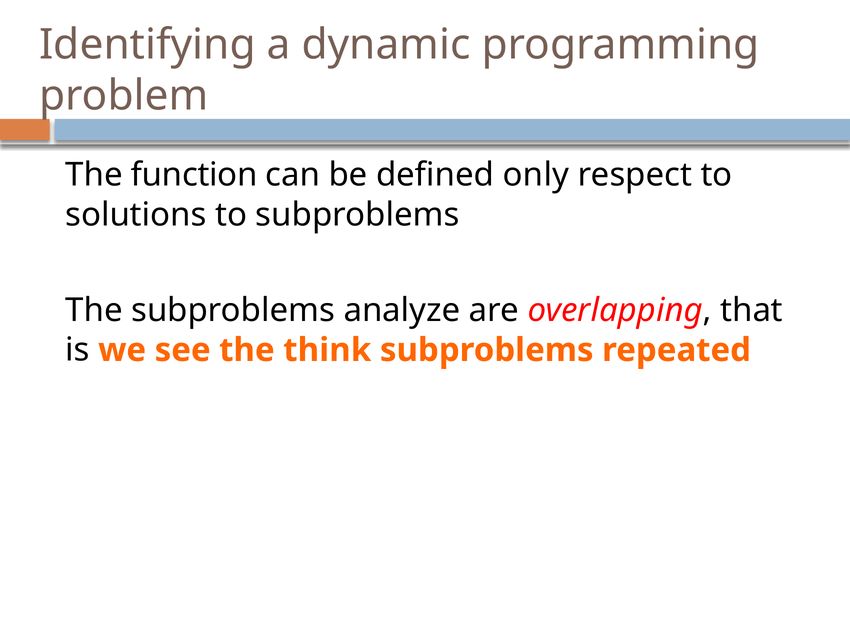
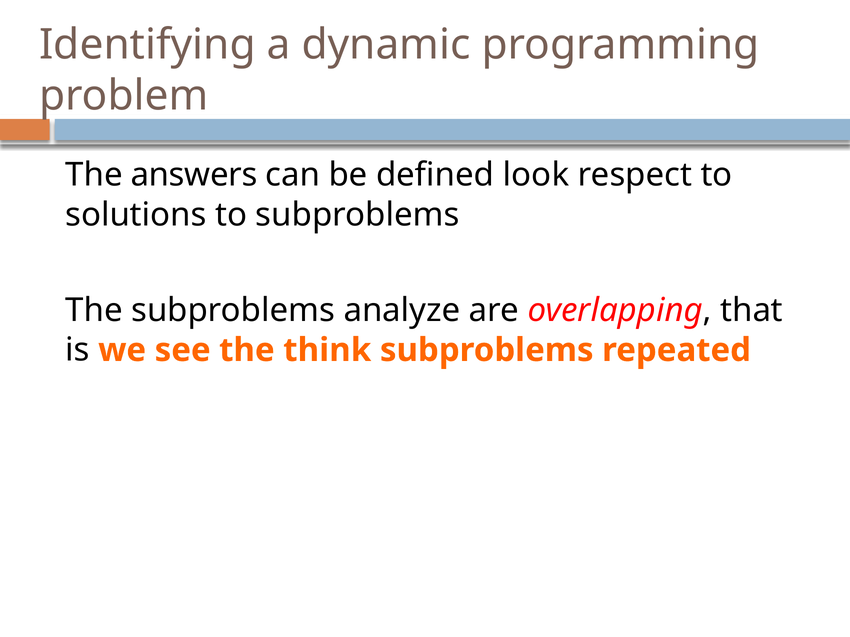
function: function -> answers (194, 175)
only: only -> look (536, 175)
